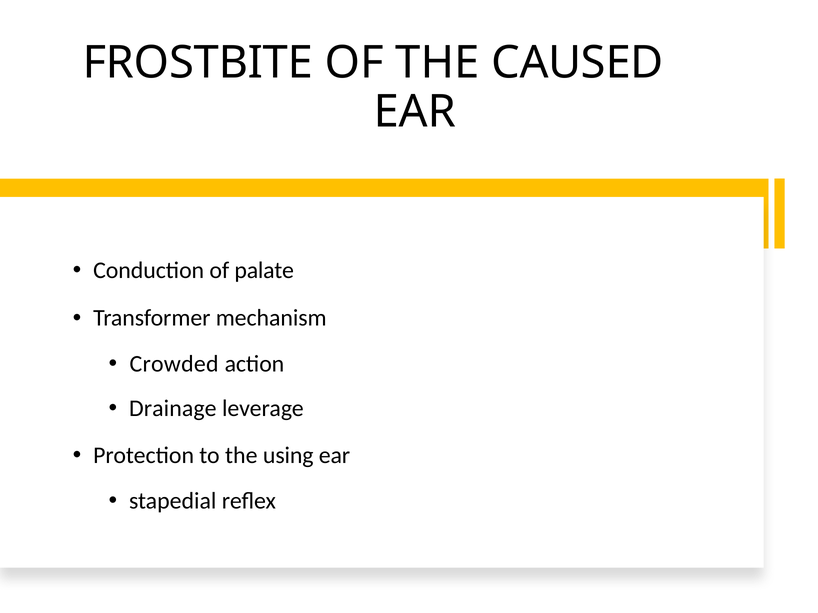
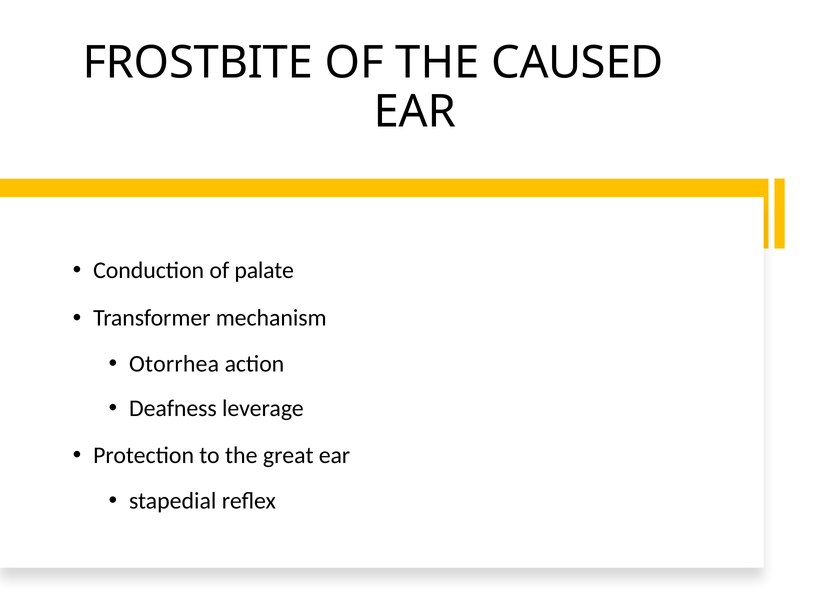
Crowded: Crowded -> Otorrhea (174, 364)
Drainage: Drainage -> Deafness (173, 409)
using: using -> great (288, 456)
